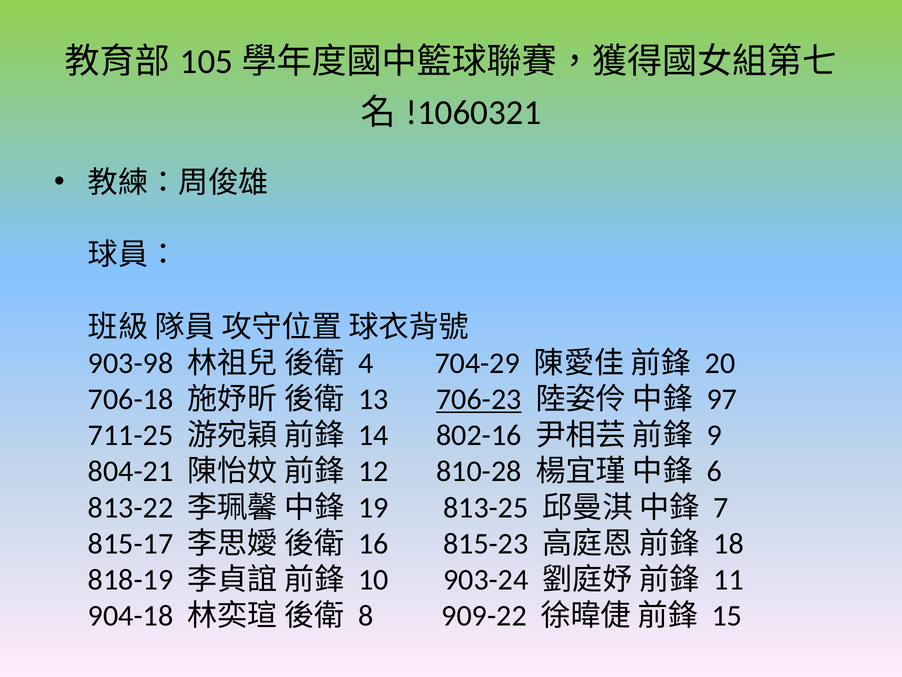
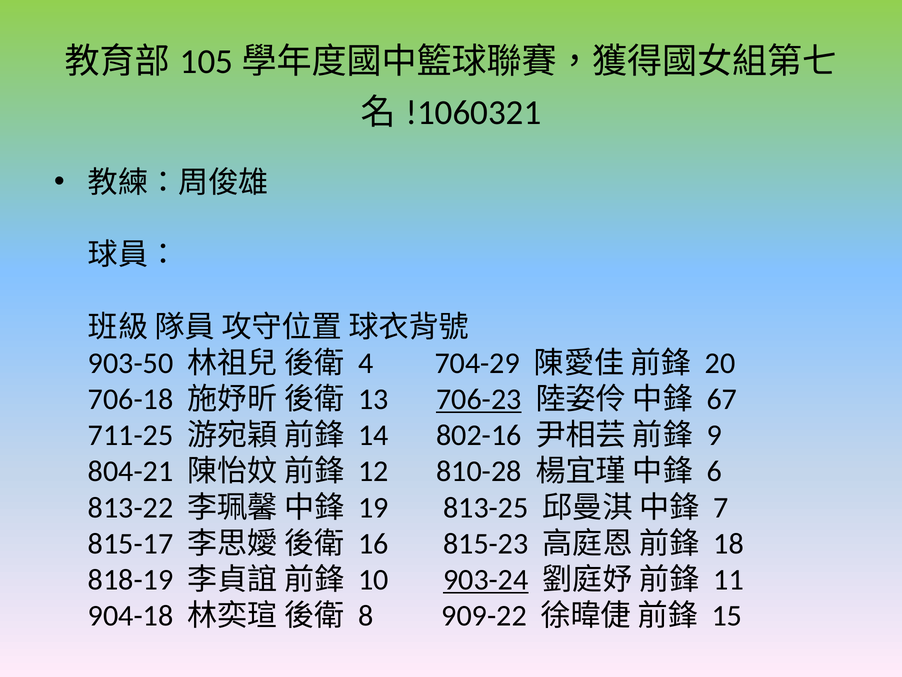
903-98: 903-98 -> 903-50 (131, 363)
97: 97 -> 67 (722, 399)
903-24 underline: none -> present (486, 579)
